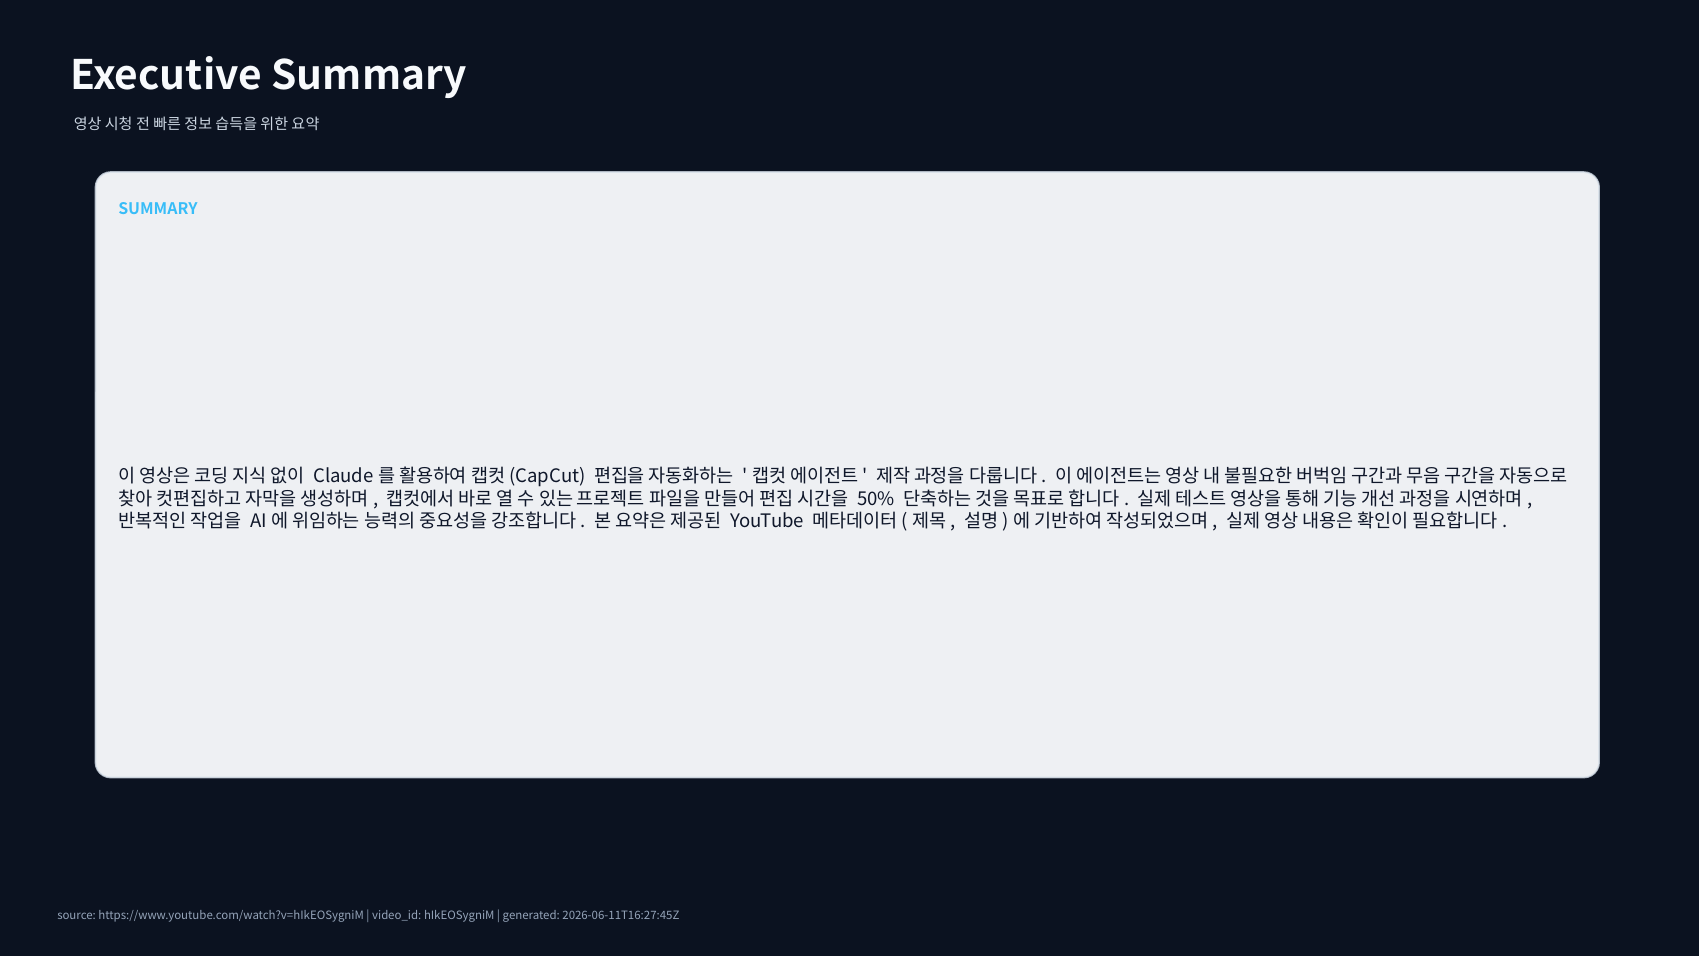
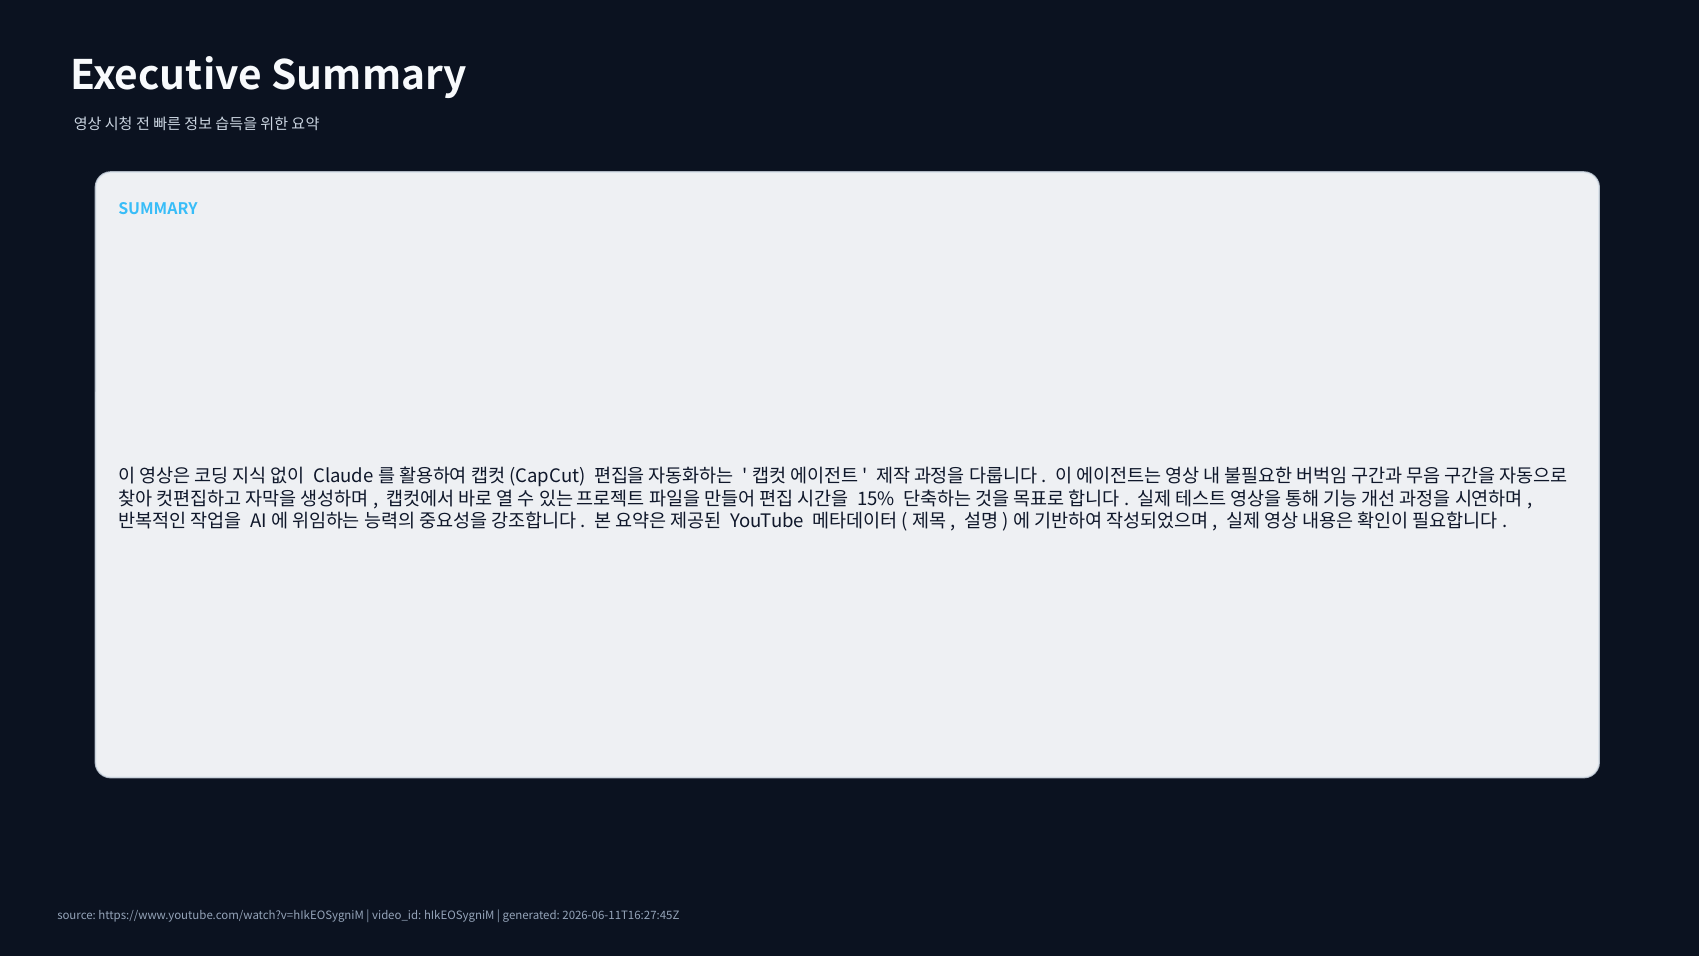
50%: 50% -> 15% (876, 499)
